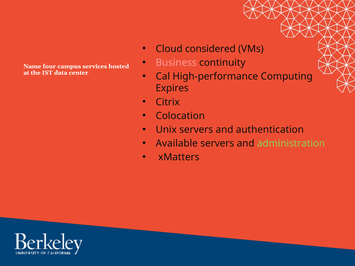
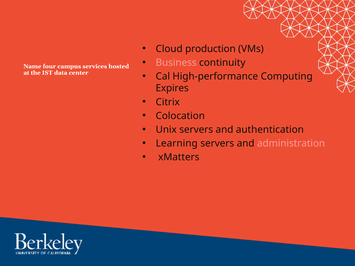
considered: considered -> production (210, 49)
Available: Available -> Learning (177, 144)
administration colour: light green -> pink (291, 144)
